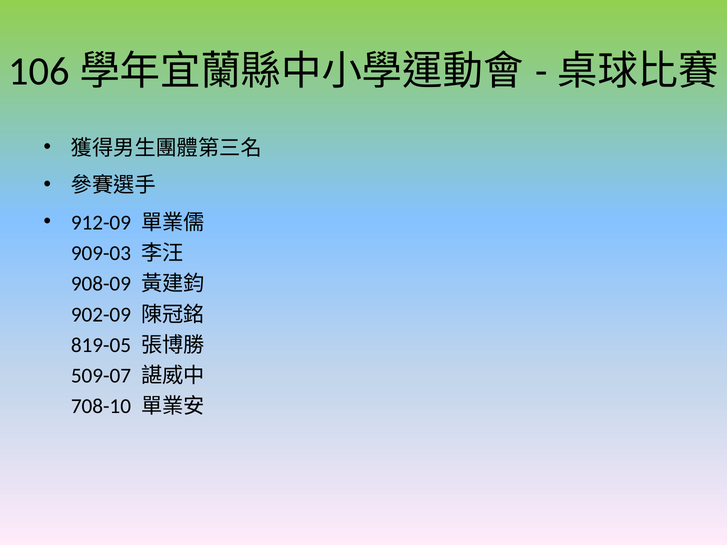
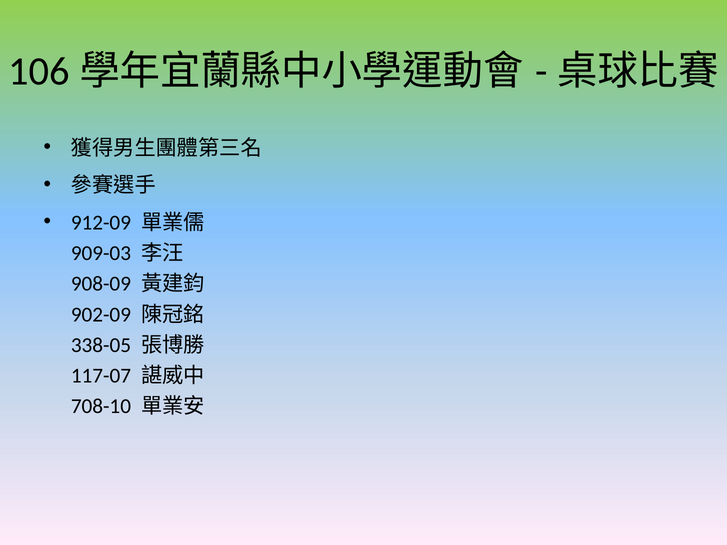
819-05: 819-05 -> 338-05 (101, 345)
509-07: 509-07 -> 117-07 (101, 376)
